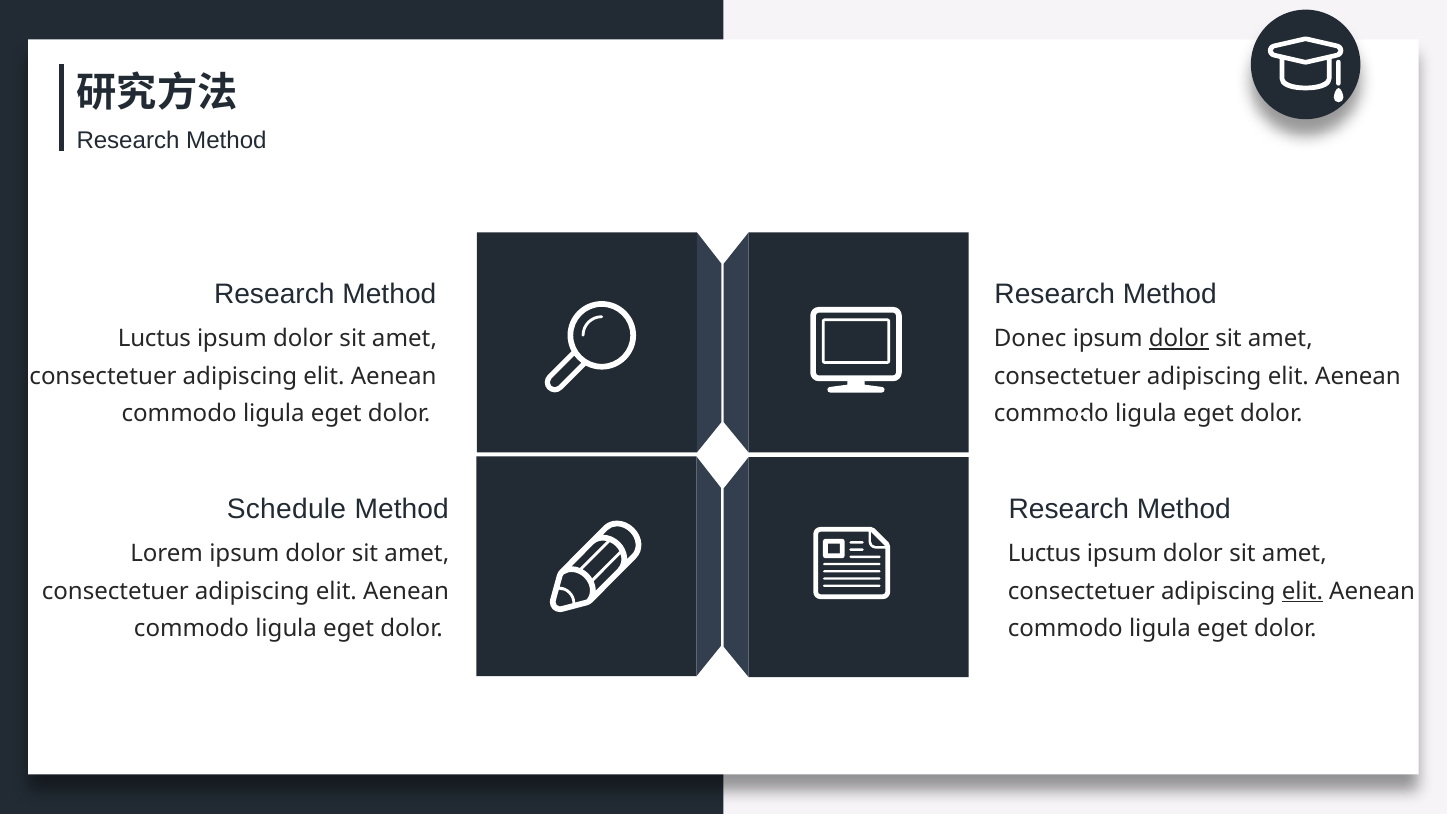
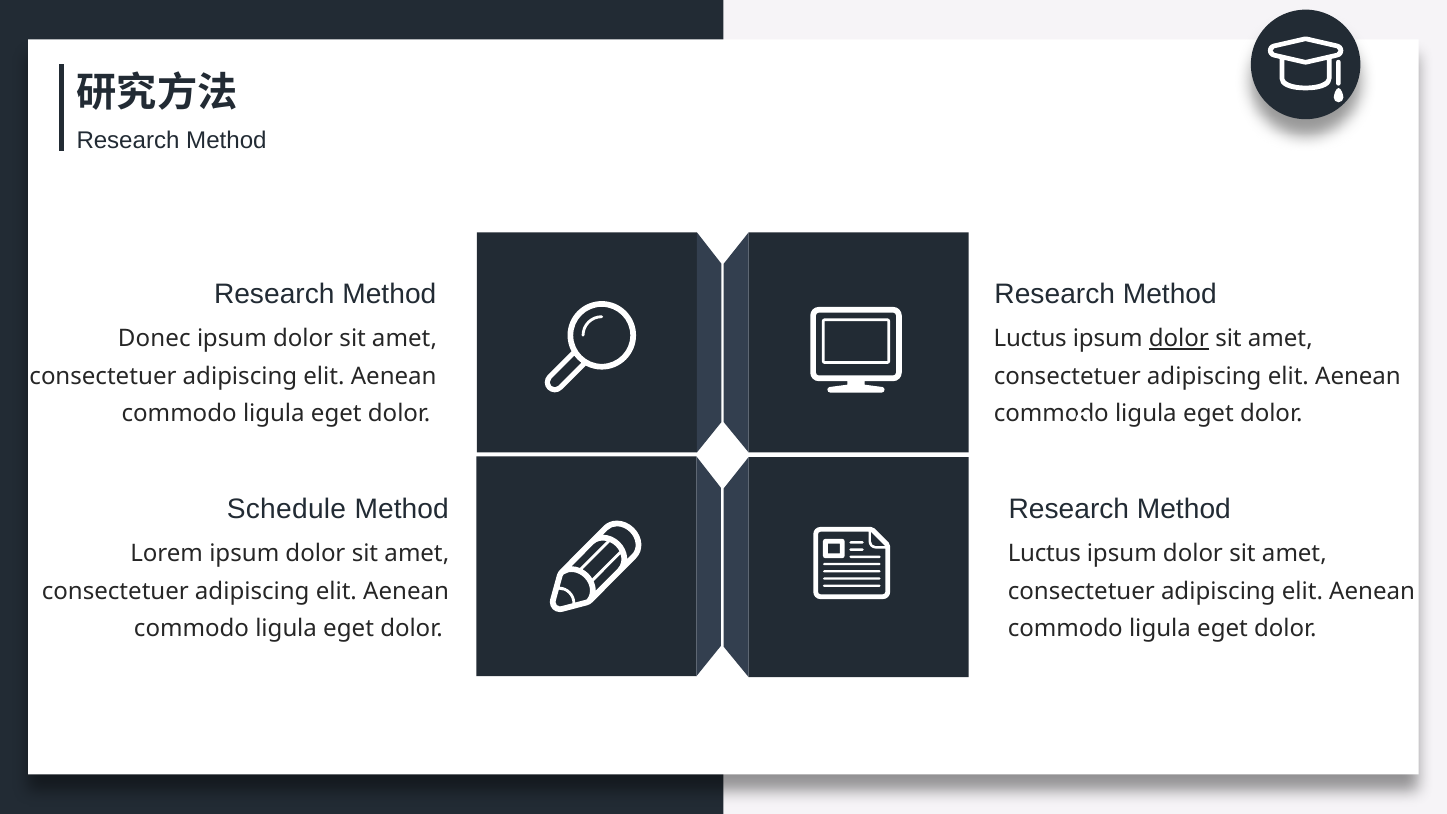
Luctus: Luctus -> Donec (154, 339)
Donec: Donec -> Luctus (1030, 339)
elit underline: present -> none (1302, 591)
